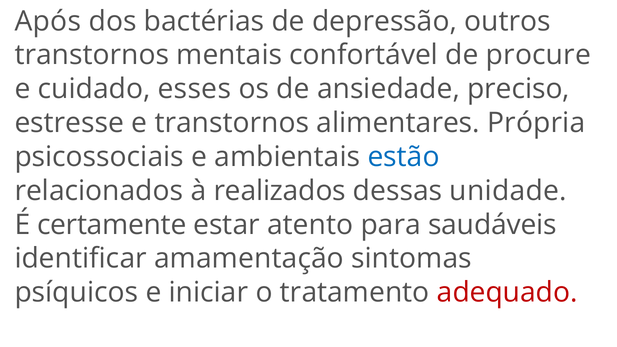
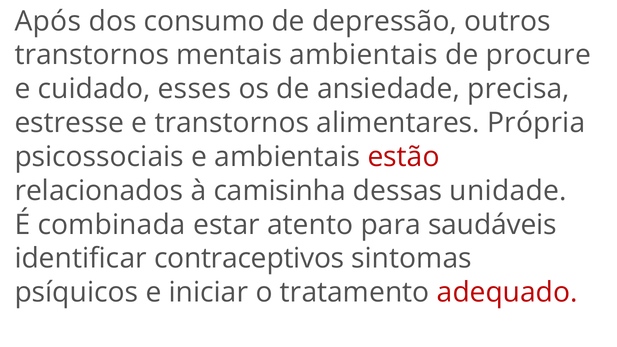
bactérias: bactérias -> consumo (204, 21)
mentais confortável: confortável -> ambientais (364, 55)
preciso: preciso -> precisa (518, 89)
estão colour: blue -> red (404, 157)
realizados: realizados -> camisinha (280, 191)
certamente: certamente -> combinada (112, 225)
amamentação: amamentação -> contraceptivos (249, 259)
